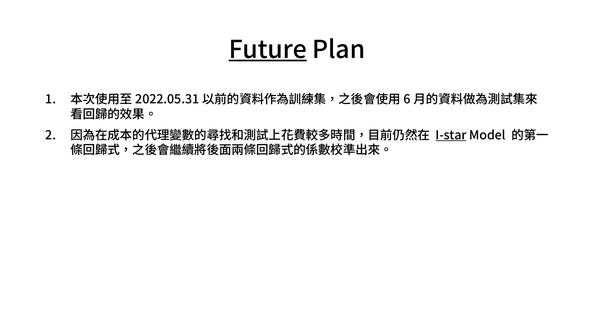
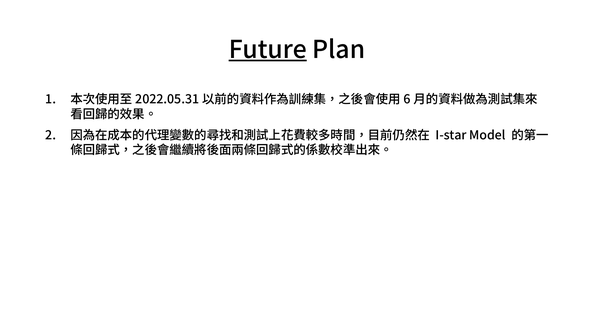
I-star underline: present -> none (451, 135)
